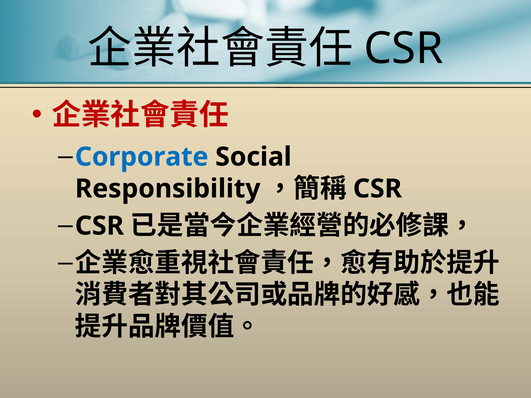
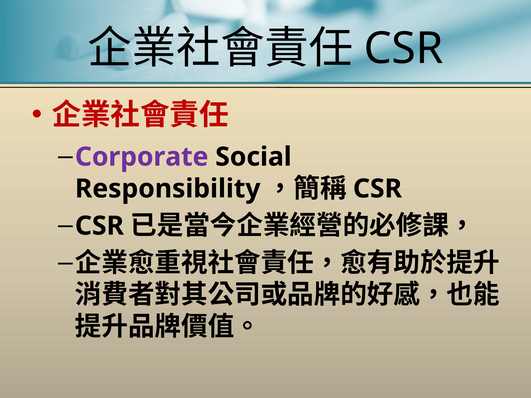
Corporate colour: blue -> purple (142, 157)
